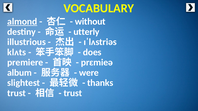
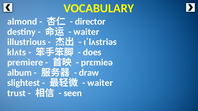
almond underline: present -> none (22, 22)
without: without -> director (90, 22)
utterly: utterly -> waiter (86, 32)
were: were -> draw (89, 73)
thanks: thanks -> waiter (100, 83)
trust: trust -> seen (73, 93)
